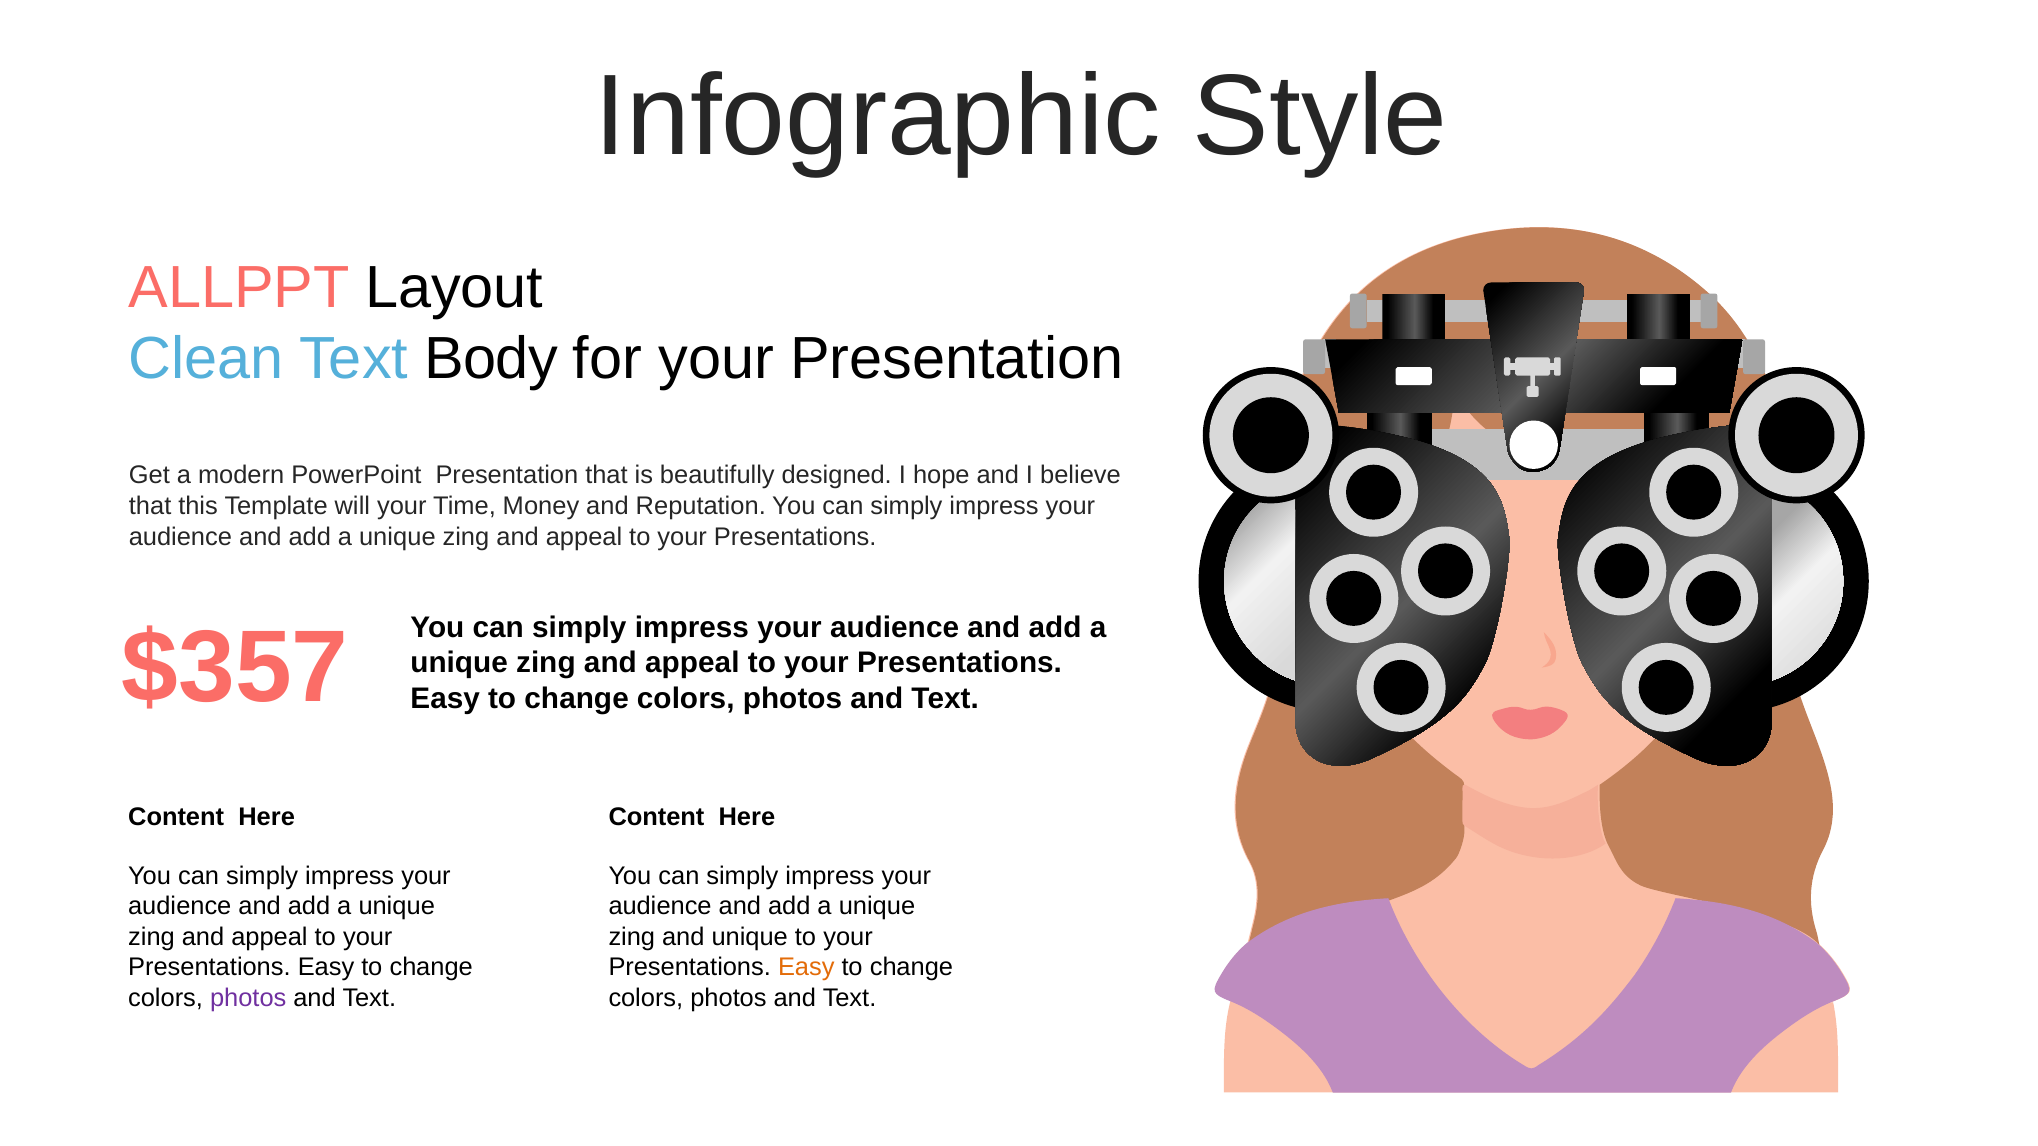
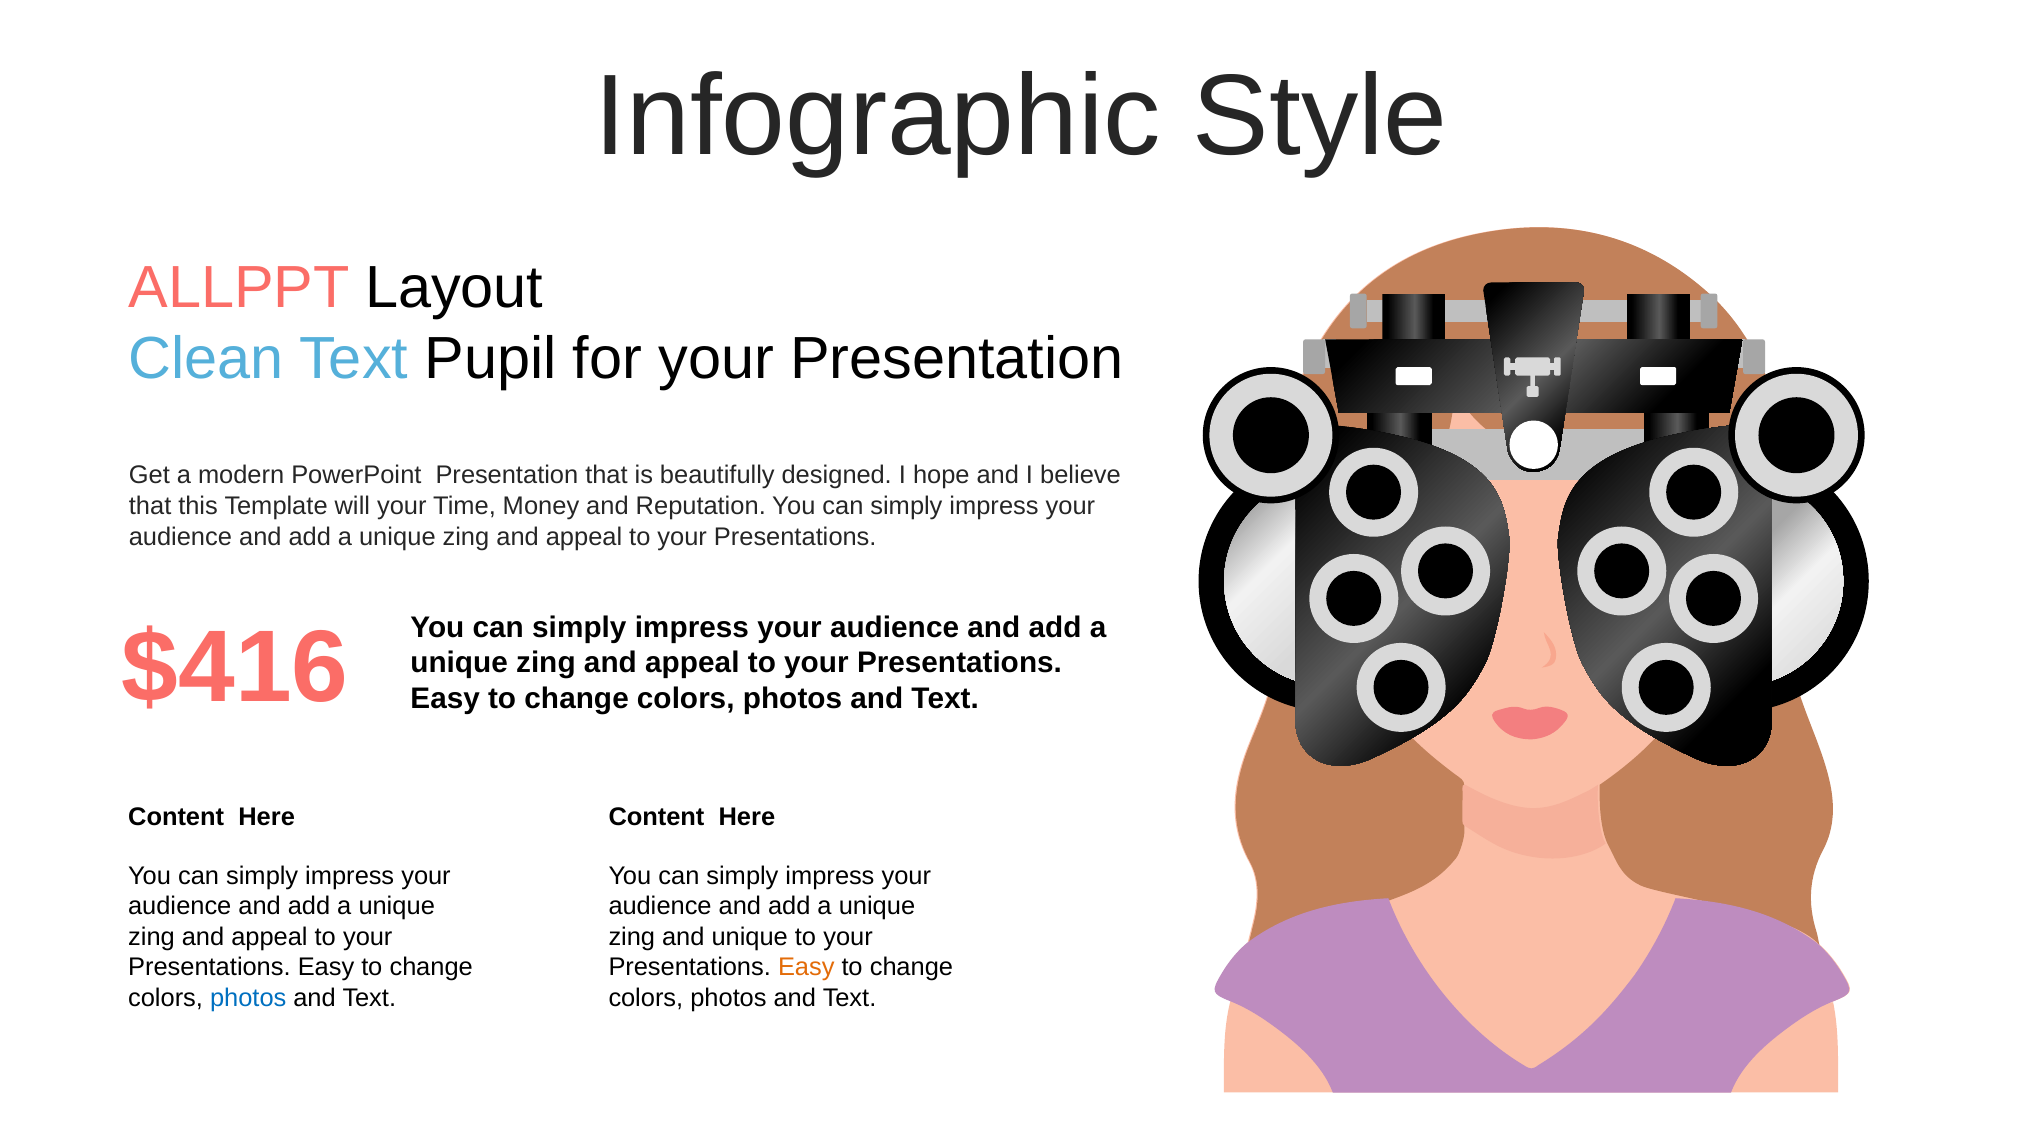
Body: Body -> Pupil (491, 359)
$357: $357 -> $416 (235, 668)
photos colour: purple -> blue (248, 998)
